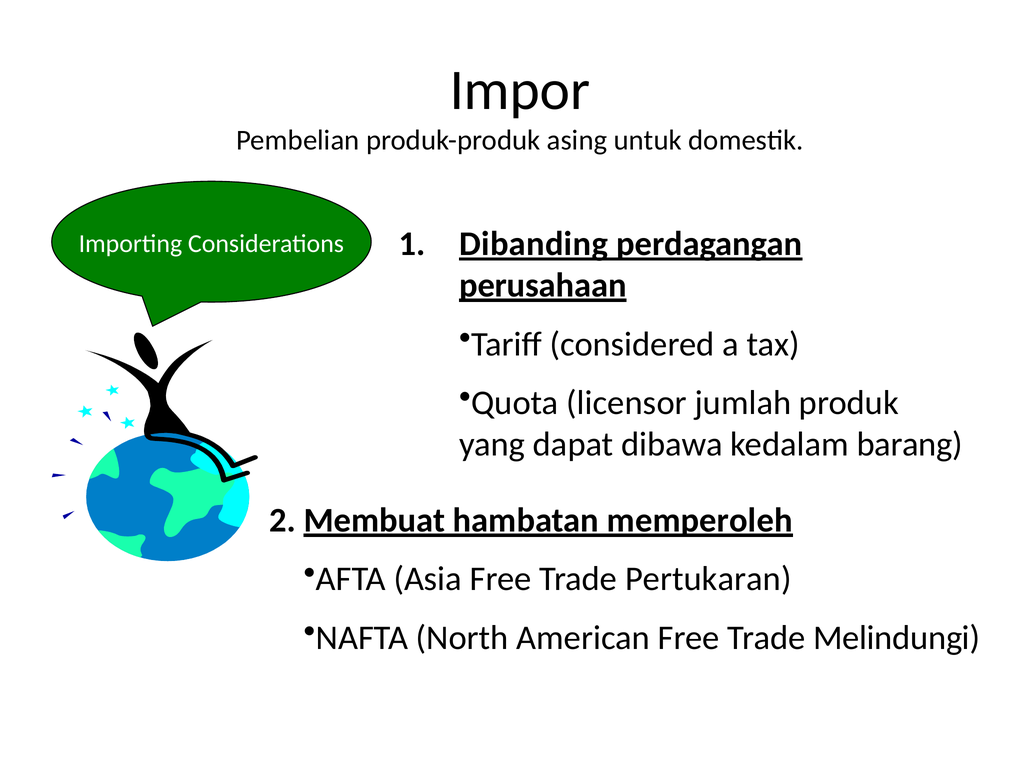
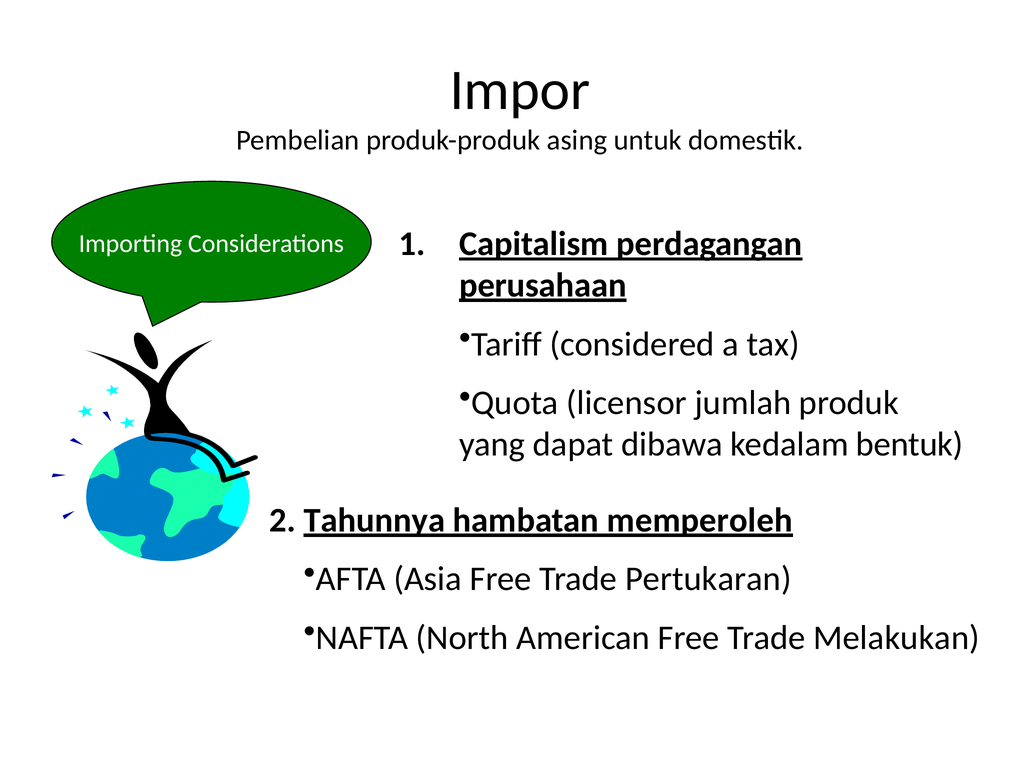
Dibanding: Dibanding -> Capitalism (534, 244)
barang: barang -> bentuk (910, 444)
Membuat: Membuat -> Tahunnya (374, 520)
Melindungi: Melindungi -> Melakukan (896, 638)
